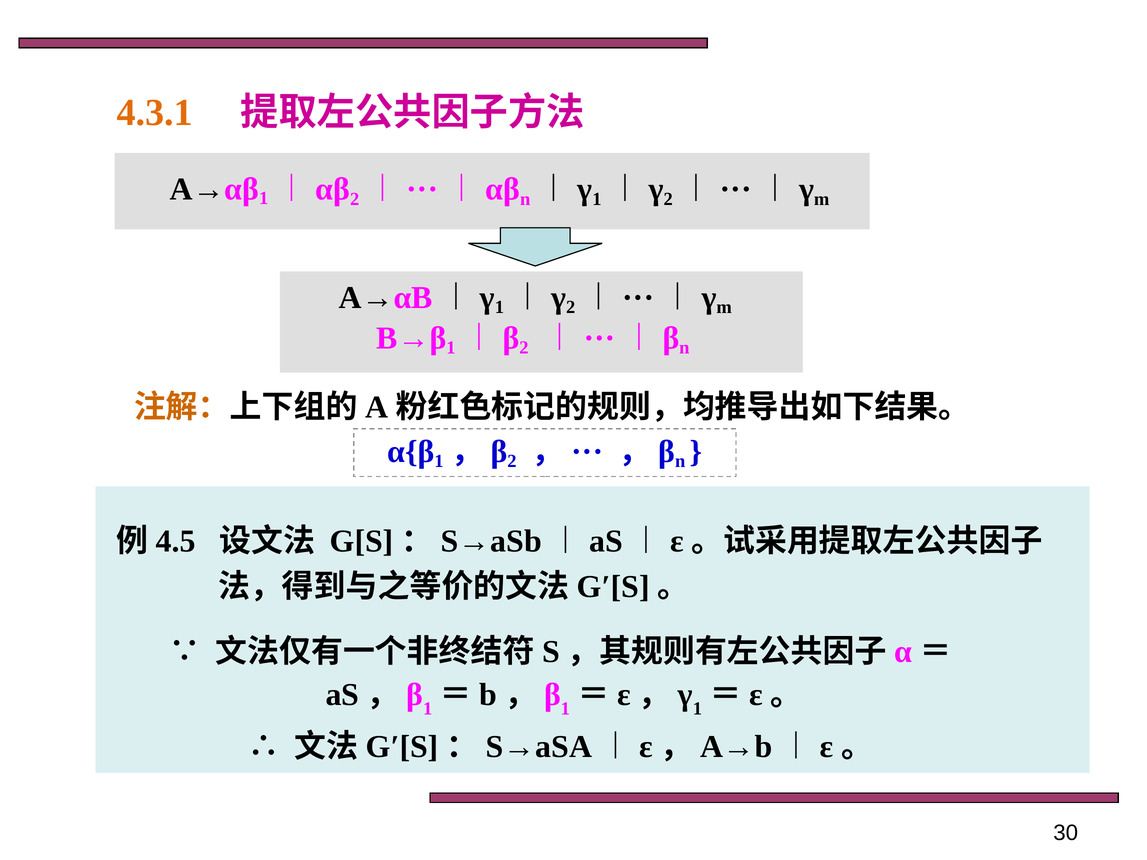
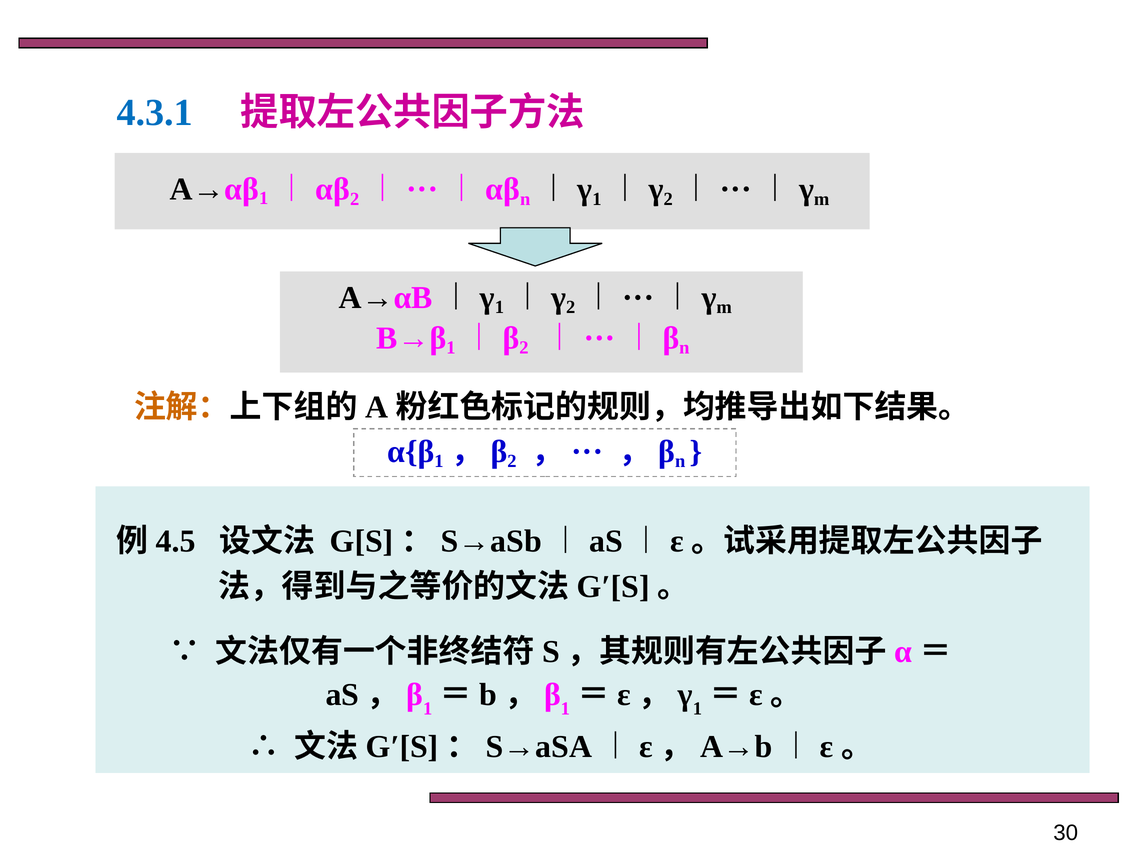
4.3.1 colour: orange -> blue (155, 113)
